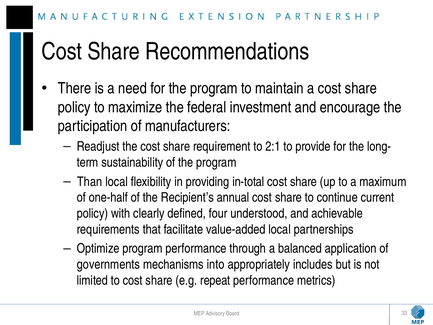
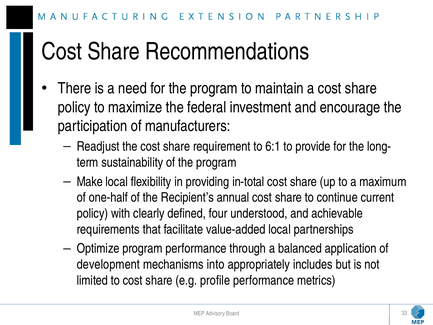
2:1: 2:1 -> 6:1 (273, 146)
Than: Than -> Make (90, 182)
governments: governments -> development (108, 264)
repeat: repeat -> profile (215, 280)
